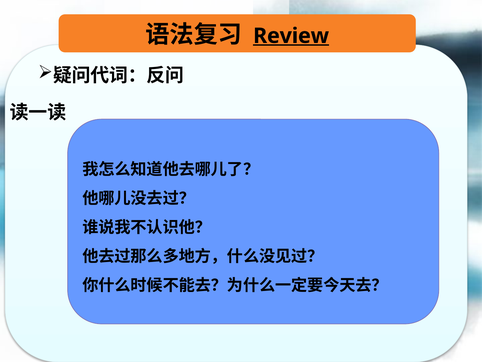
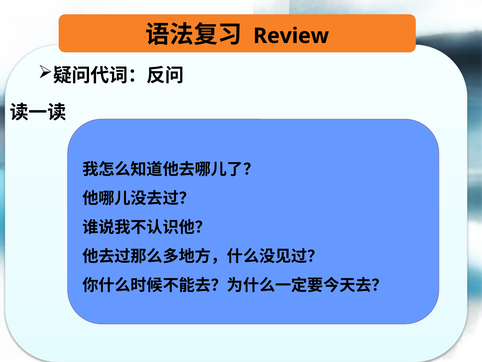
Review underline: present -> none (291, 36)
